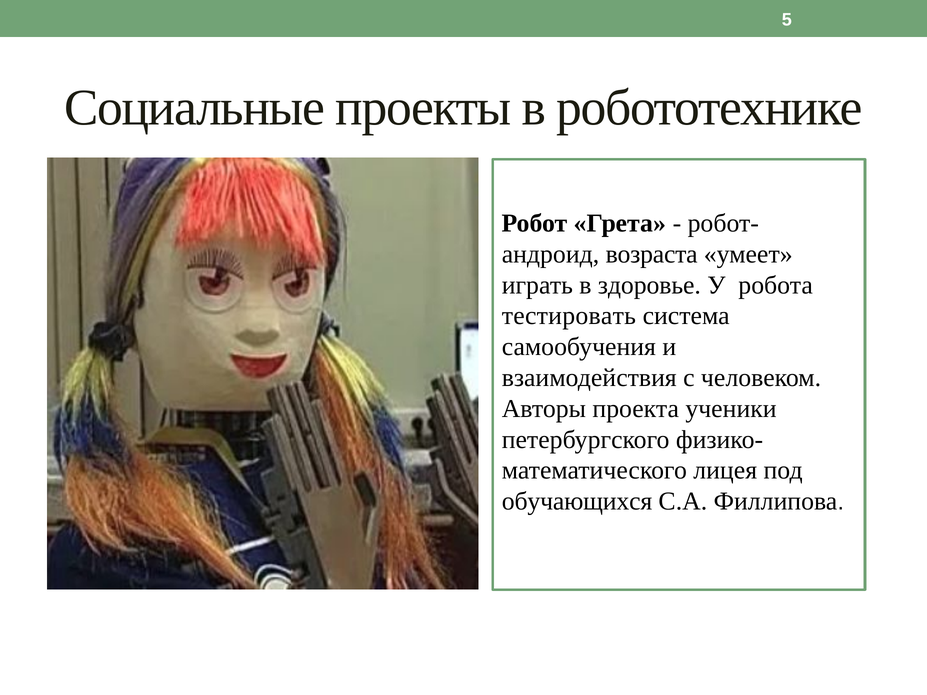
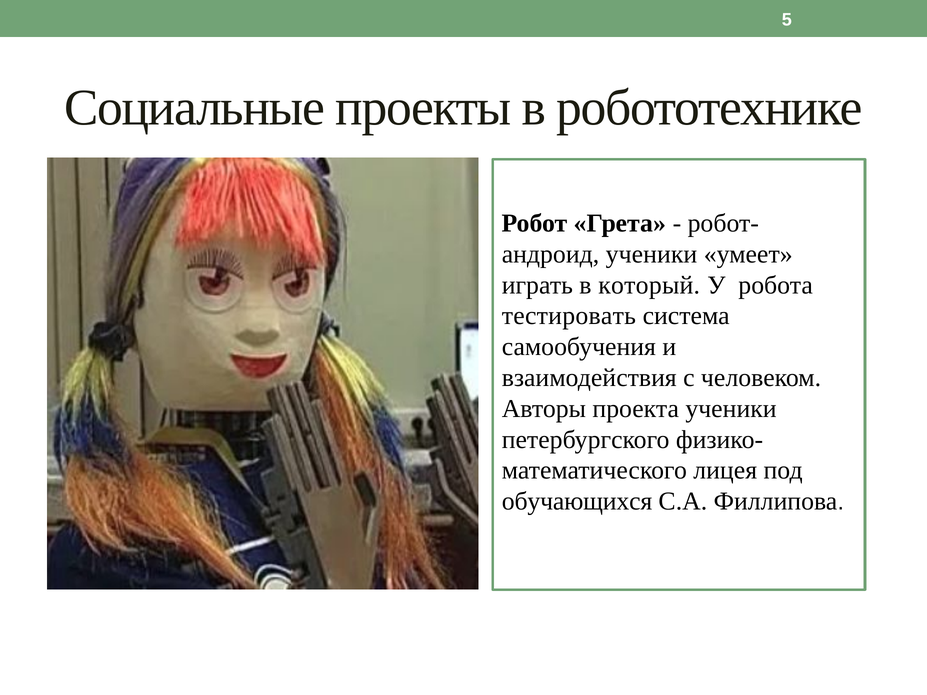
возраста: возраста -> ученики (651, 254)
здоровье: здоровье -> который (649, 285)
